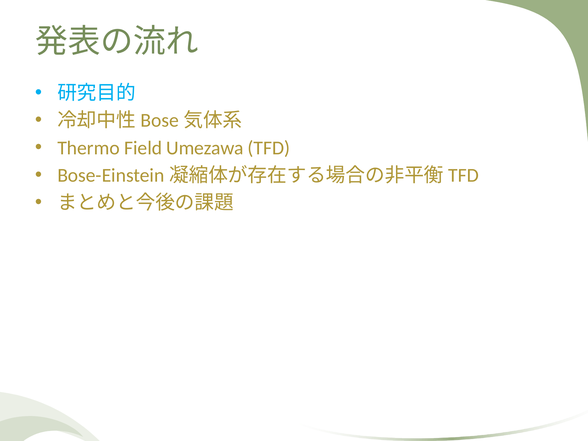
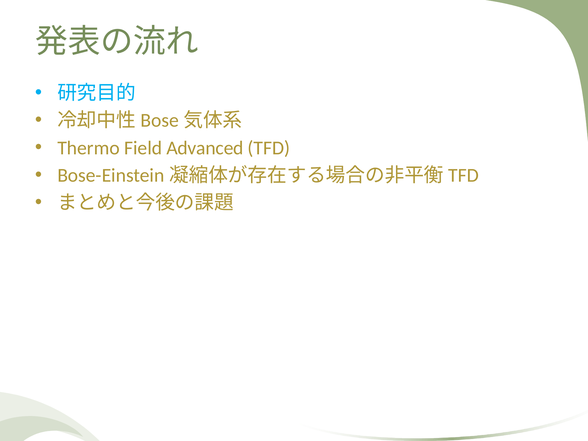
Umezawa: Umezawa -> Advanced (205, 148)
